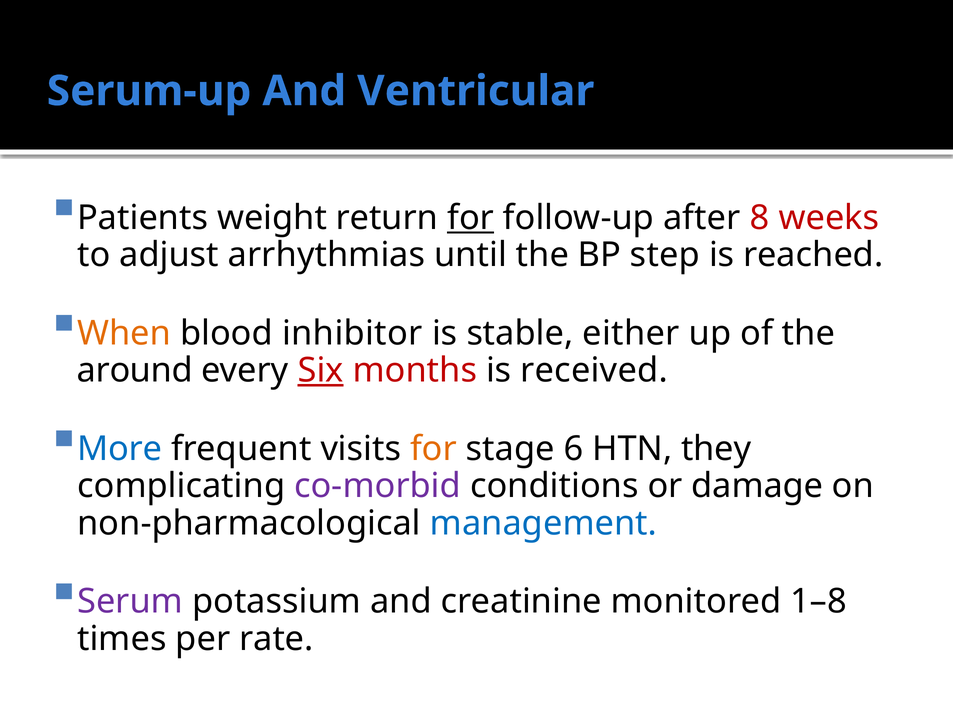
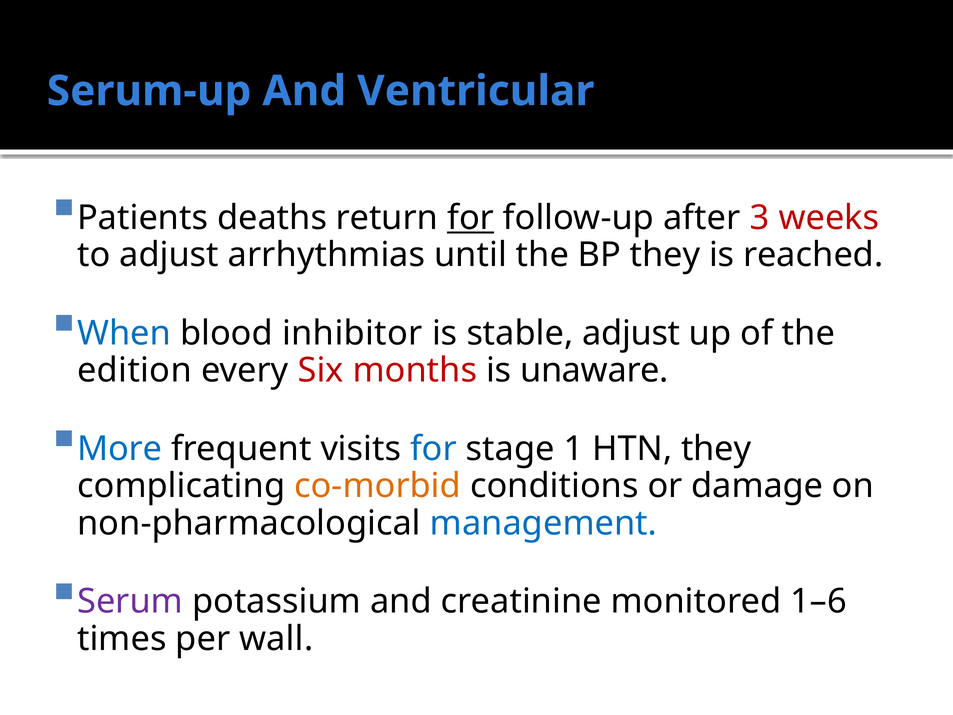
weight: weight -> deaths (272, 218)
8: 8 -> 3 (760, 218)
BP step: step -> they (665, 255)
When colour: orange -> blue (124, 333)
stable either: either -> adjust (631, 333)
around: around -> edition (135, 370)
Six underline: present -> none (321, 370)
received: received -> unaware (594, 370)
for colour: orange -> blue (434, 449)
6: 6 -> 1 (574, 449)
co-morbid colour: purple -> orange (378, 486)
1–8: 1–8 -> 1–6 (818, 601)
rate: rate -> wall (276, 639)
